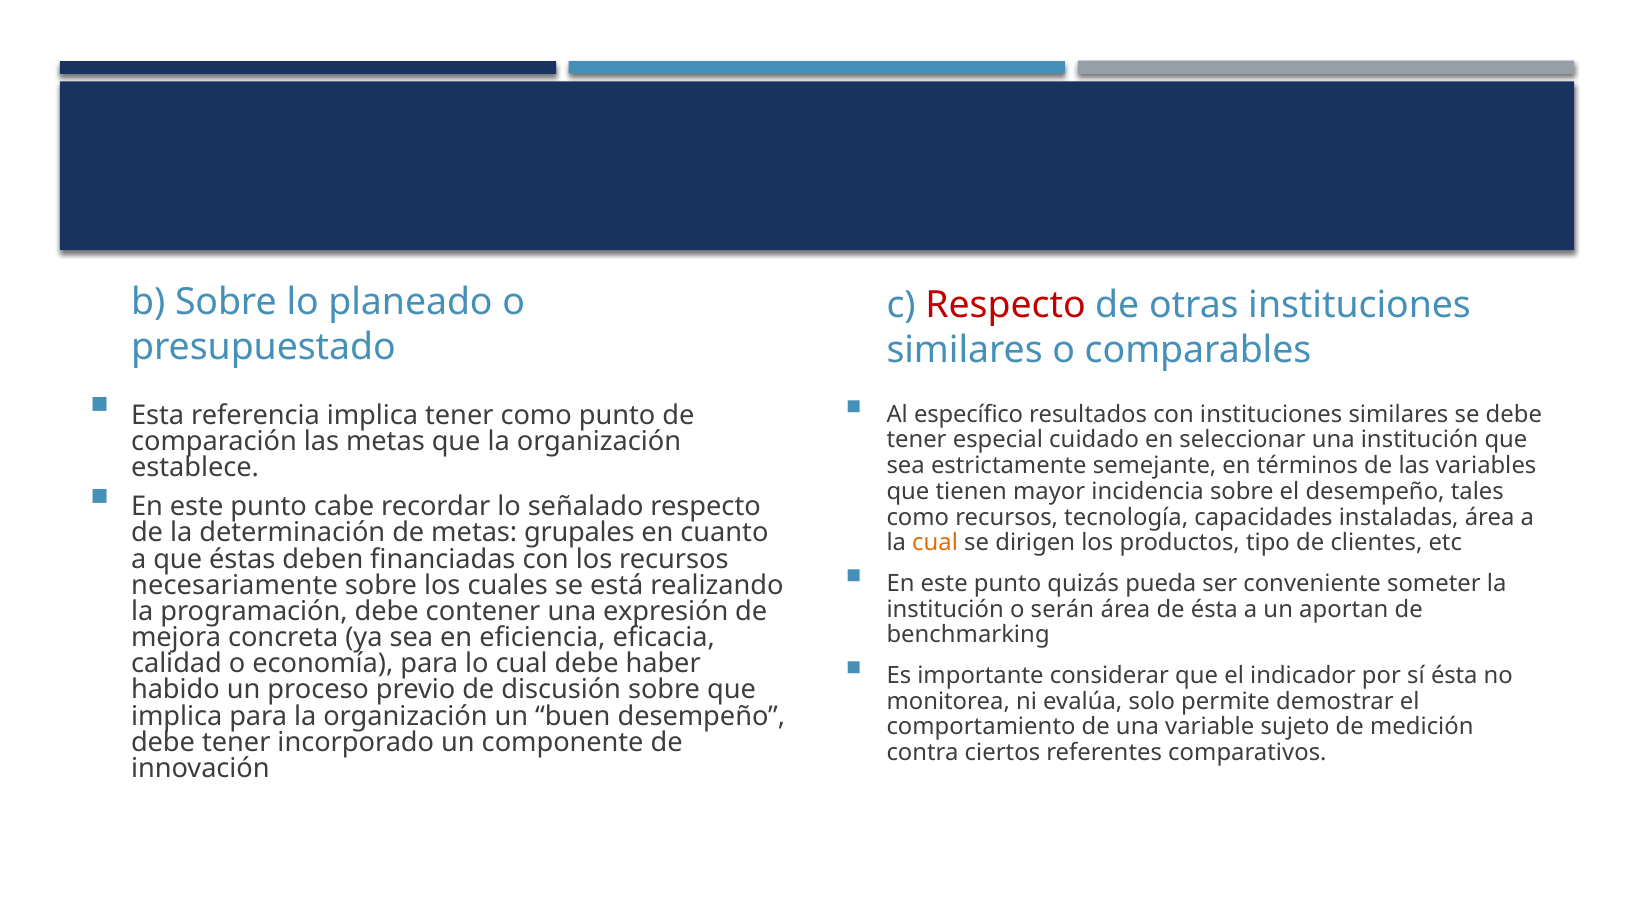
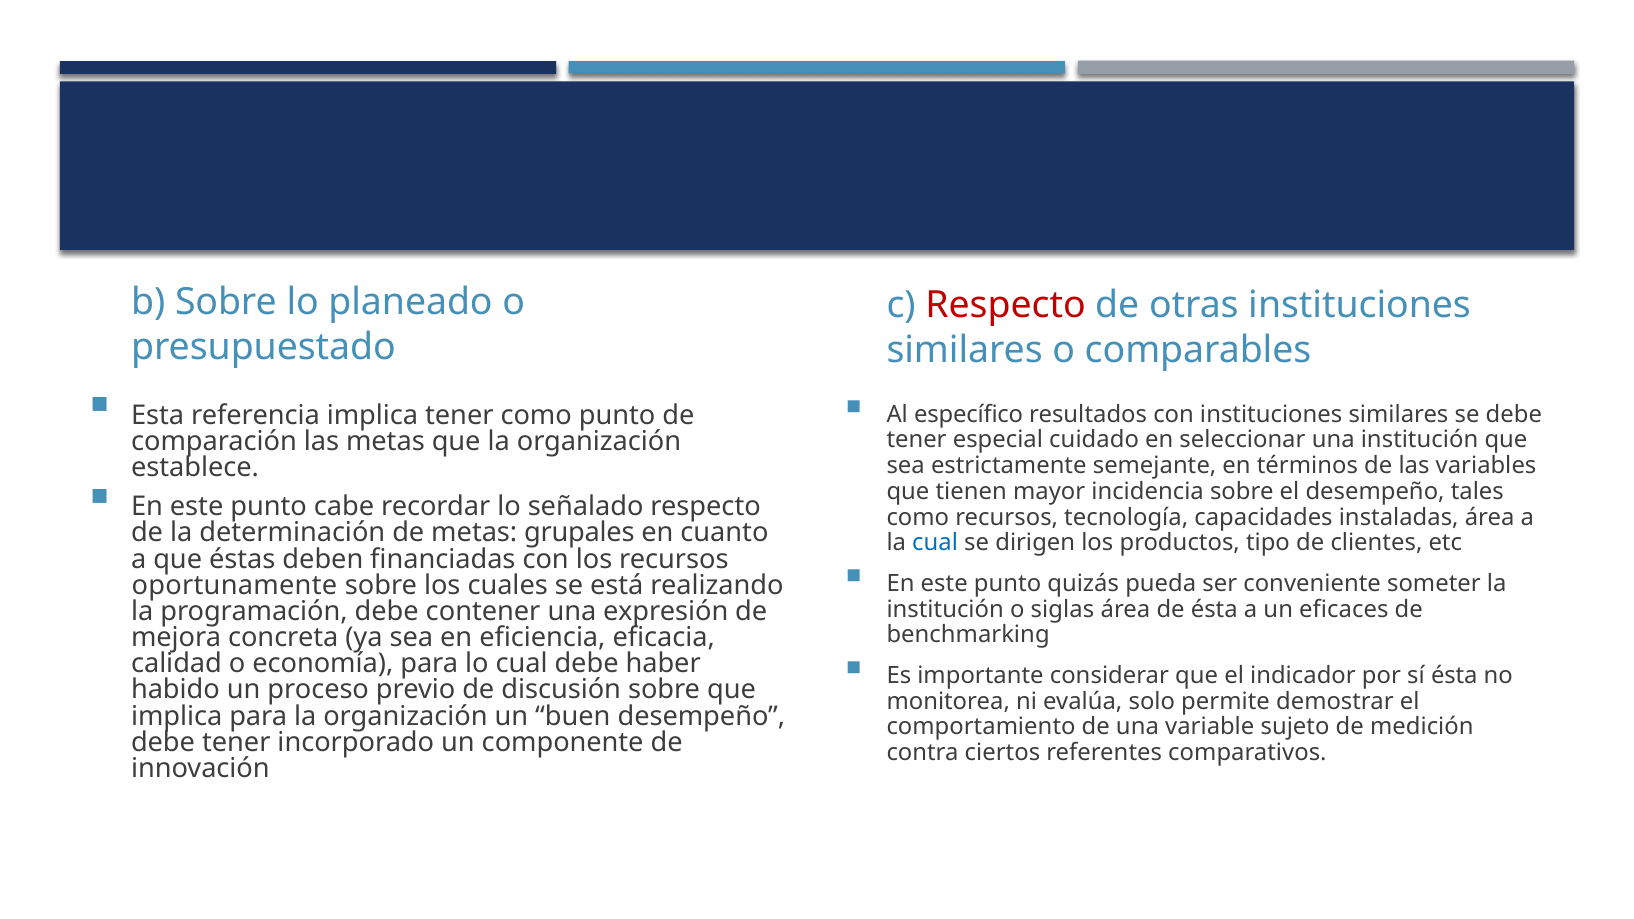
cual colour: orange -> blue (935, 543)
necesariamente: necesariamente -> oportunamente (234, 585)
serán: serán -> siglas (1062, 609)
aportan: aportan -> eficaces (1344, 609)
